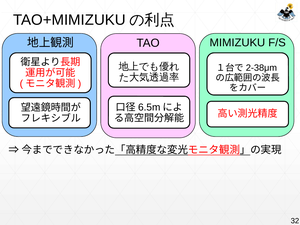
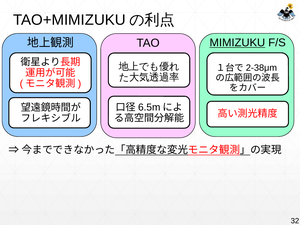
MIMIZUKU underline: none -> present (237, 43)
